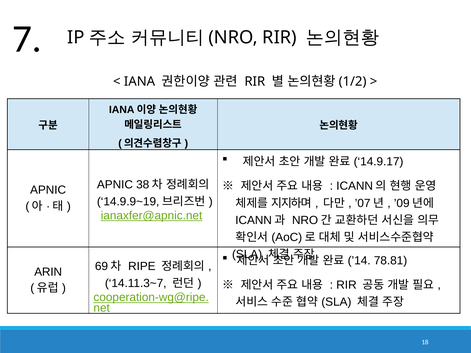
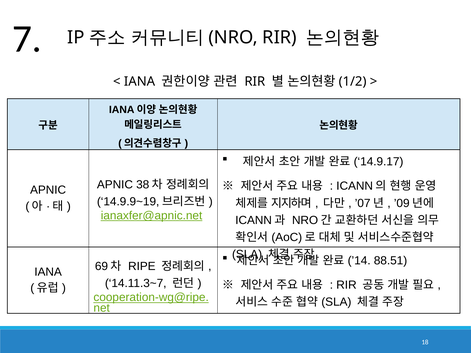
78.81: 78.81 -> 88.51 (391, 261)
ARIN: ARIN -> IANA (48, 272)
